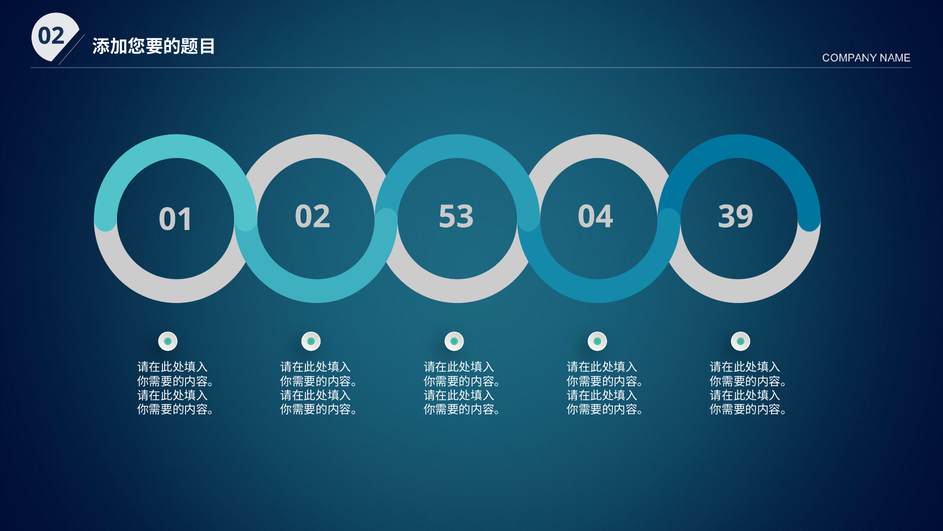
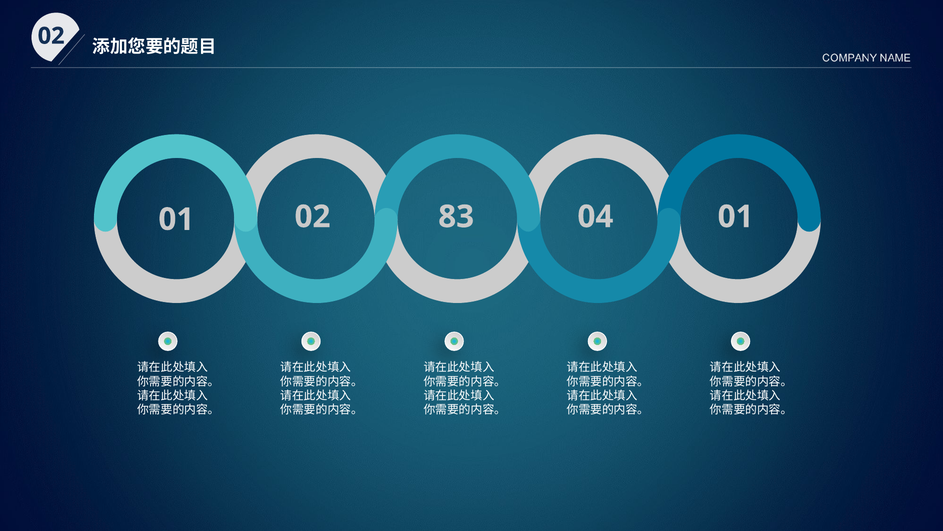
53: 53 -> 83 (456, 217)
04 39: 39 -> 01 (736, 217)
